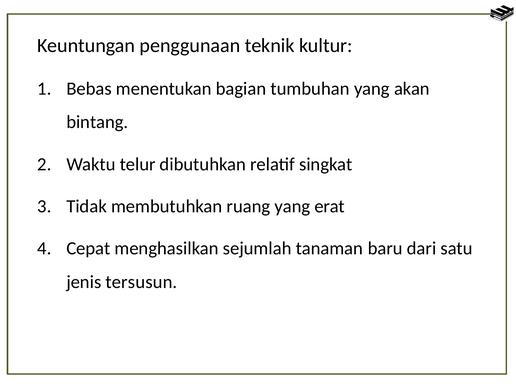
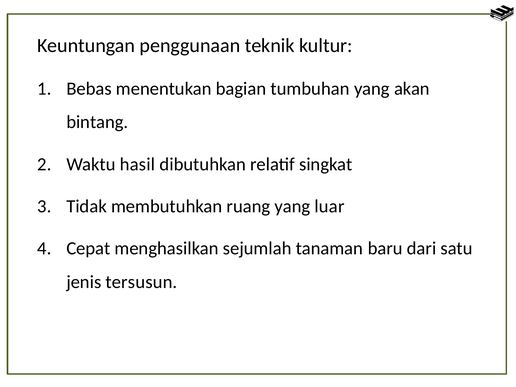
telur: telur -> hasil (138, 164)
erat: erat -> luar (329, 206)
